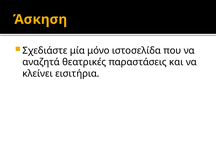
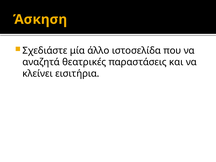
μόνο: μόνο -> άλλο (98, 51)
